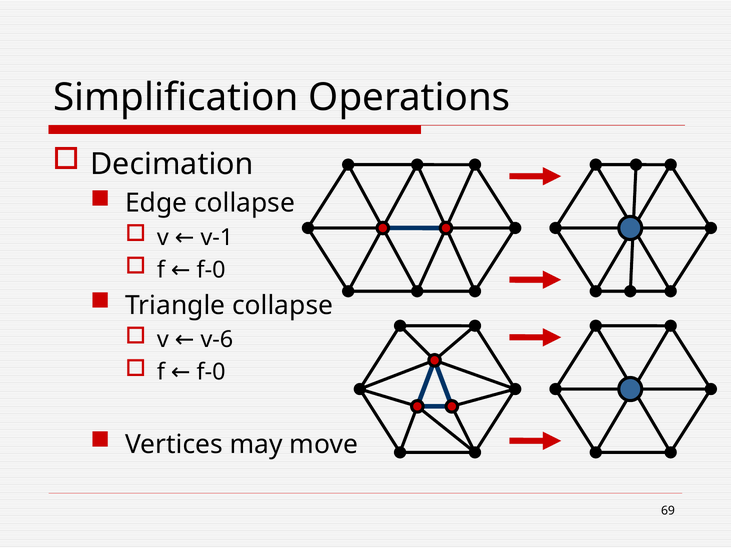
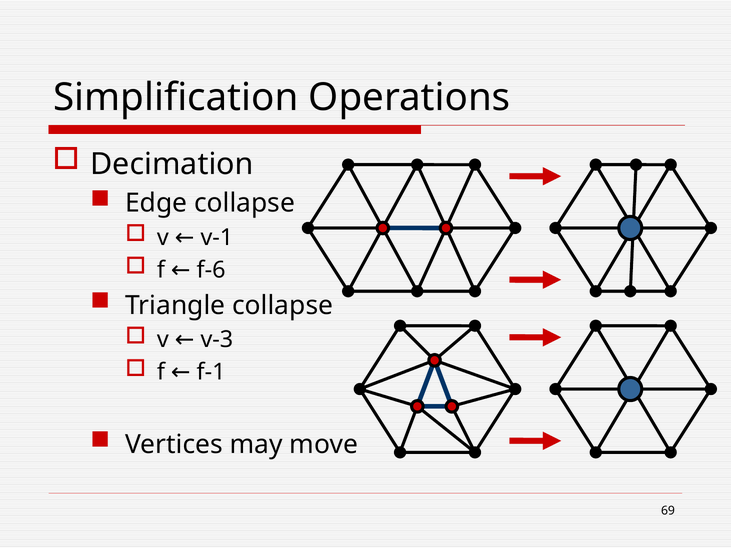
f-0: f-0 -> f-6 (211, 270)
v-6: v-6 -> v-3 (217, 340)
f-0: f-0 -> f-1 (211, 372)
